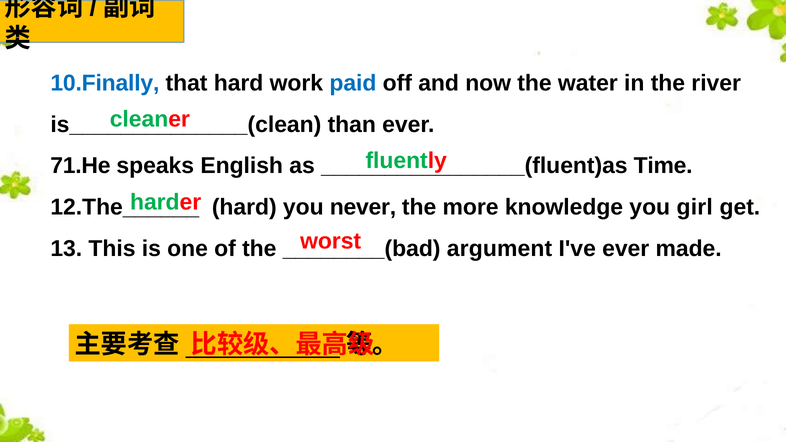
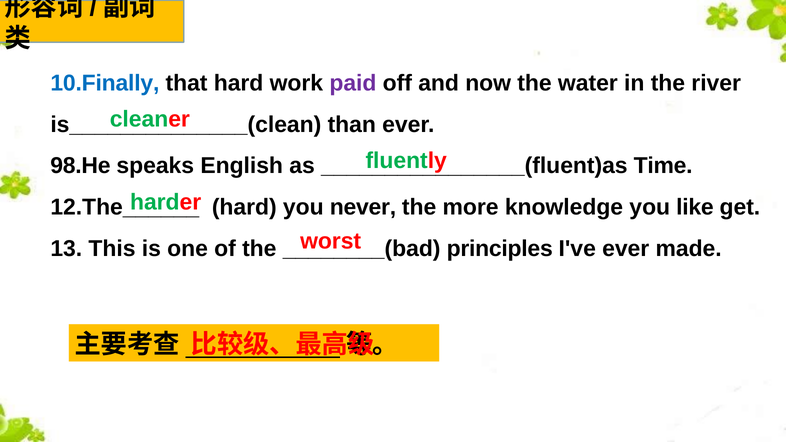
paid colour: blue -> purple (353, 83)
71.He: 71.He -> 98.He (80, 166)
girl: girl -> like (695, 207)
argument: argument -> principles (500, 249)
